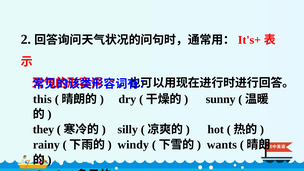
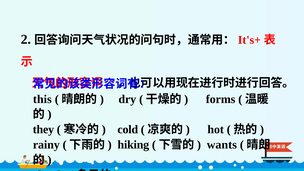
sunny: sunny -> forms (221, 99)
silly: silly -> cold (128, 130)
windy: windy -> hiking (133, 145)
